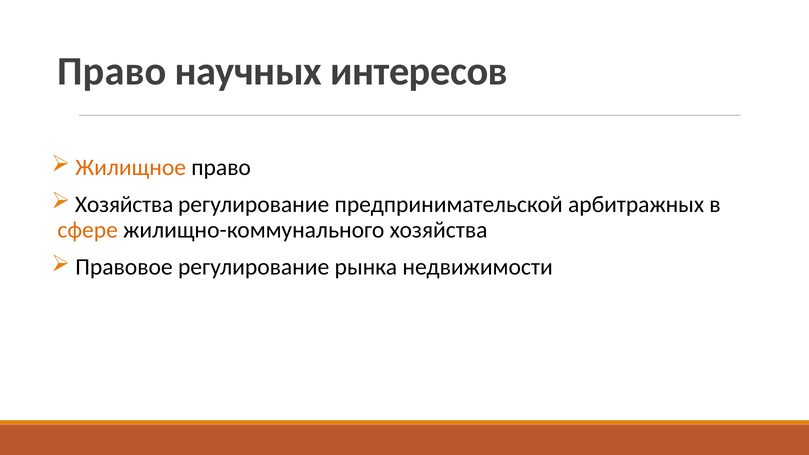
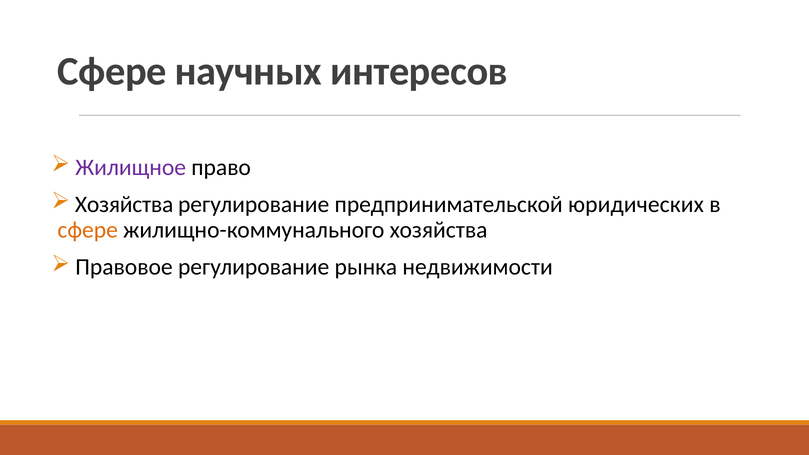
Право: Право -> Сфере (112, 72)
Жилищное colour: orange -> purple (131, 168)
арбитражных: арбитражных -> юридических (636, 205)
